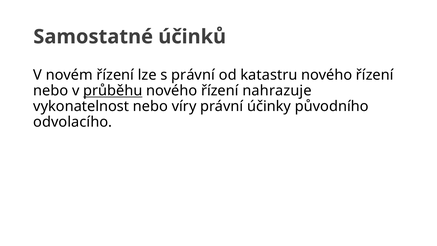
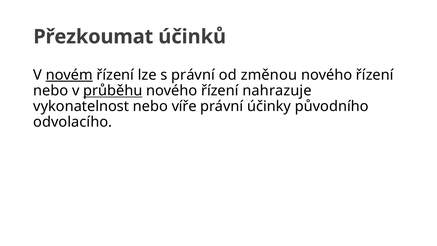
Samostatné: Samostatné -> Přezkoumat (93, 37)
novém underline: none -> present (69, 75)
katastru: katastru -> změnou (269, 75)
víry: víry -> víře (184, 106)
